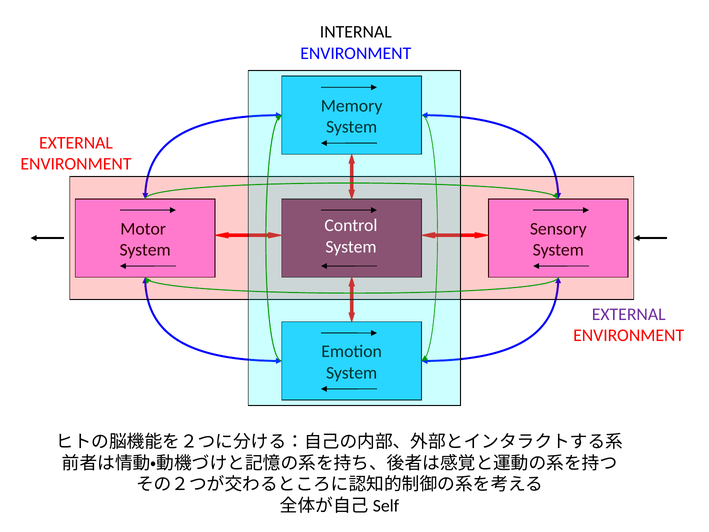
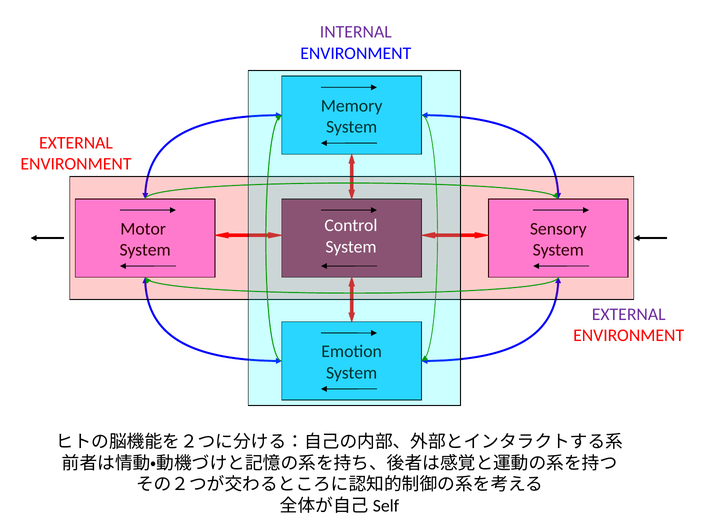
INTERNAL colour: black -> purple (356, 32)
